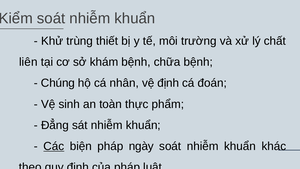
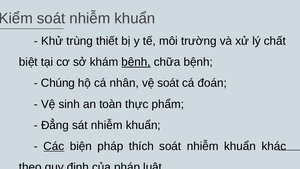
liên: liên -> biệt (28, 62)
bệnh underline: none -> present (136, 62)
vệ định: định -> soát (168, 83)
ngày: ngày -> thích (141, 146)
